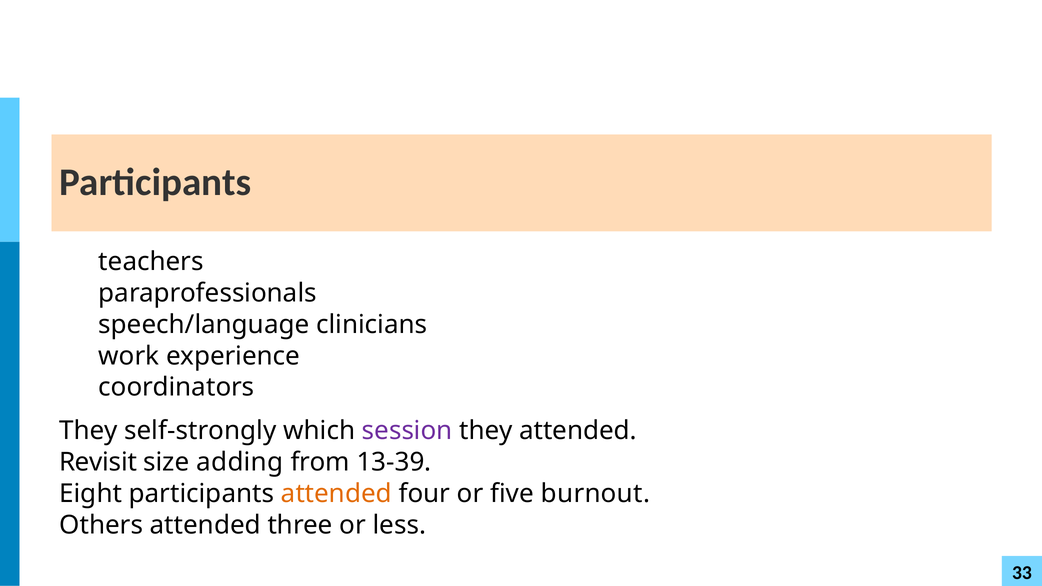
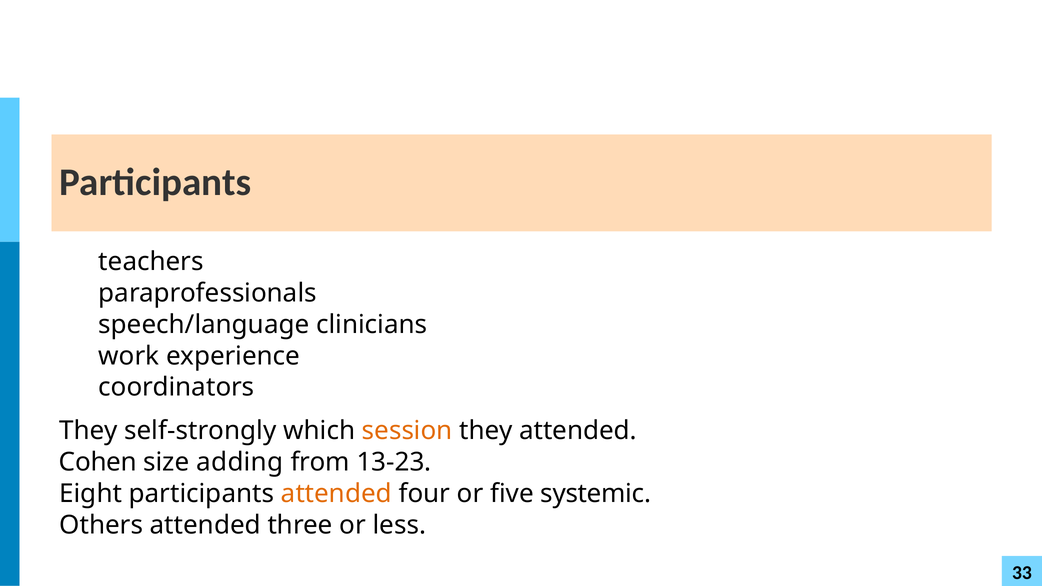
session colour: purple -> orange (407, 431)
Revisit: Revisit -> Cohen (98, 462)
13-39: 13-39 -> 13-23 (394, 462)
burnout: burnout -> systemic (596, 494)
